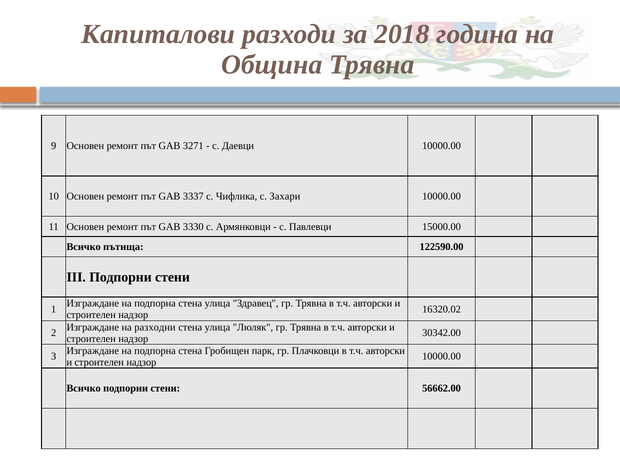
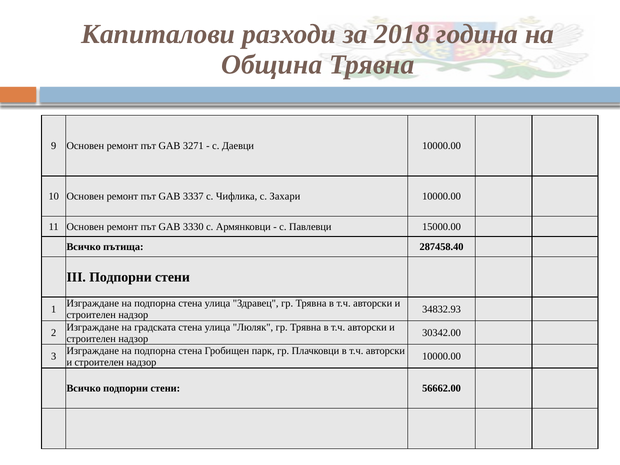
122590.00: 122590.00 -> 287458.40 (442, 247)
16320.02: 16320.02 -> 34832.93 (442, 309)
разходни: разходни -> градската (155, 327)
